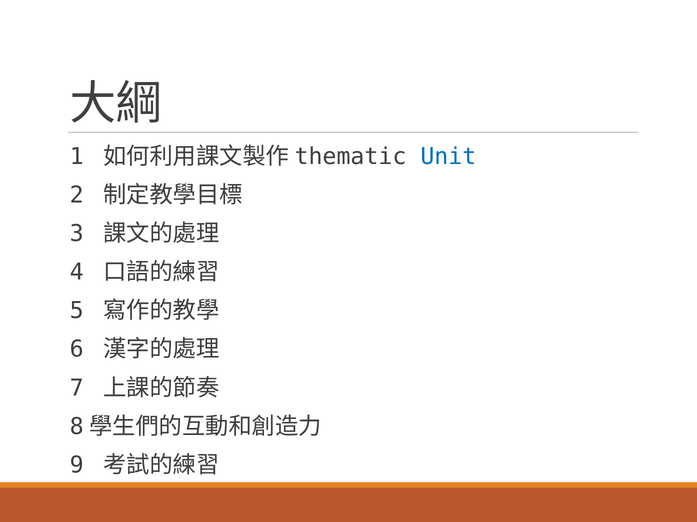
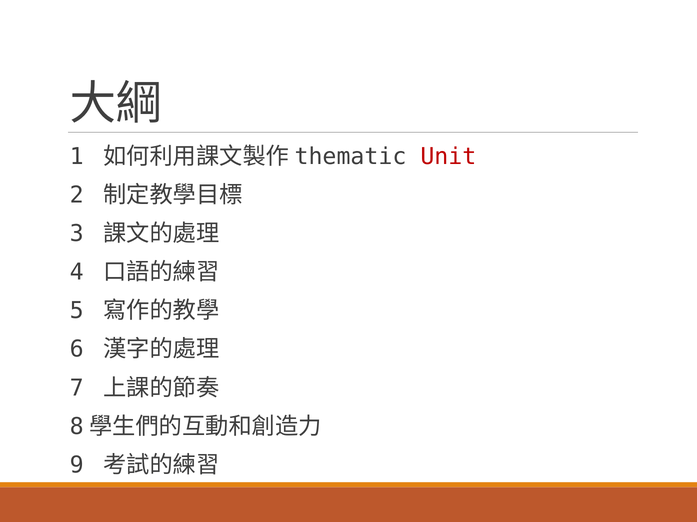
Unit colour: blue -> red (448, 157)
